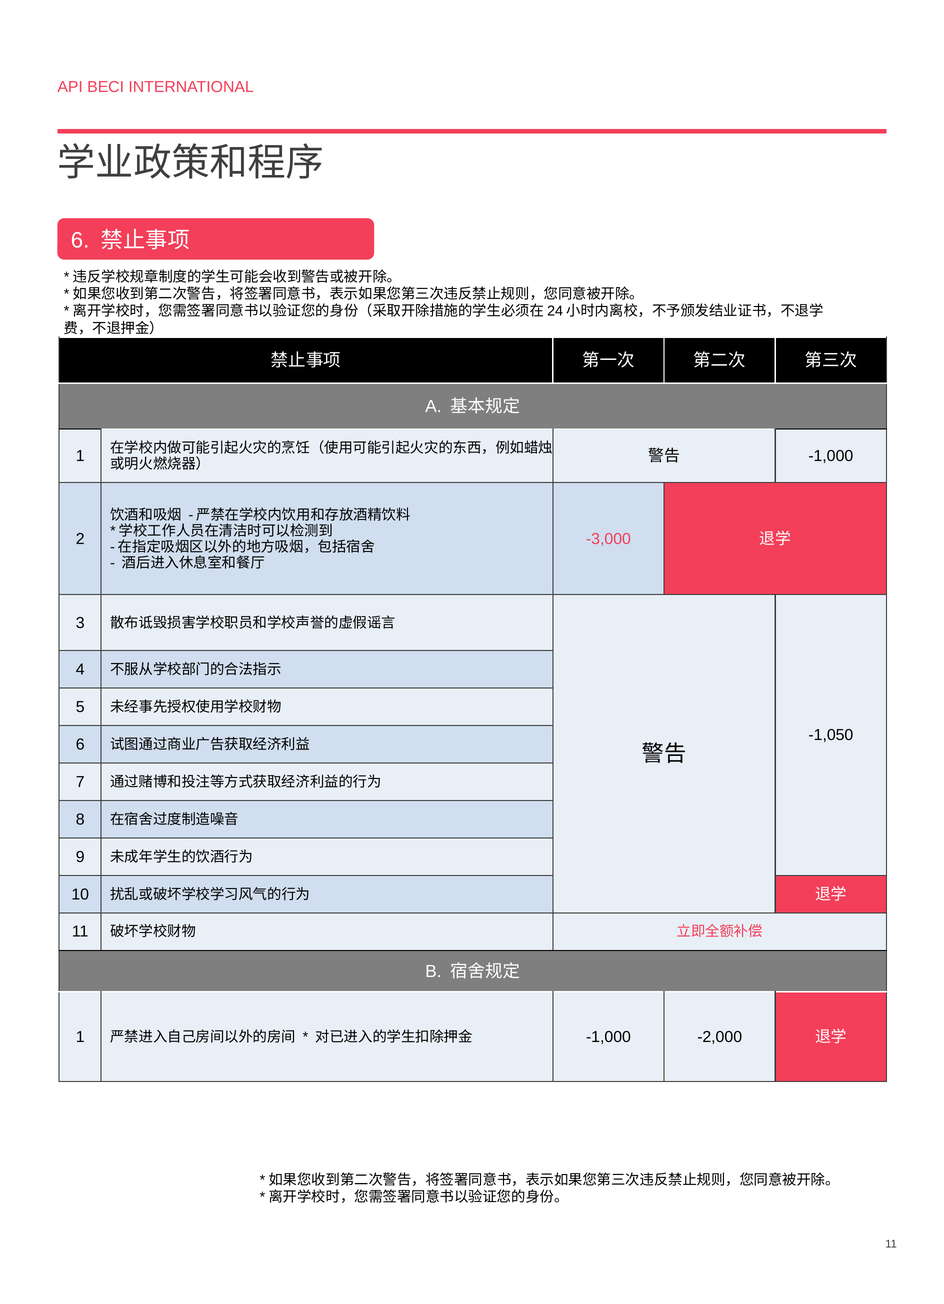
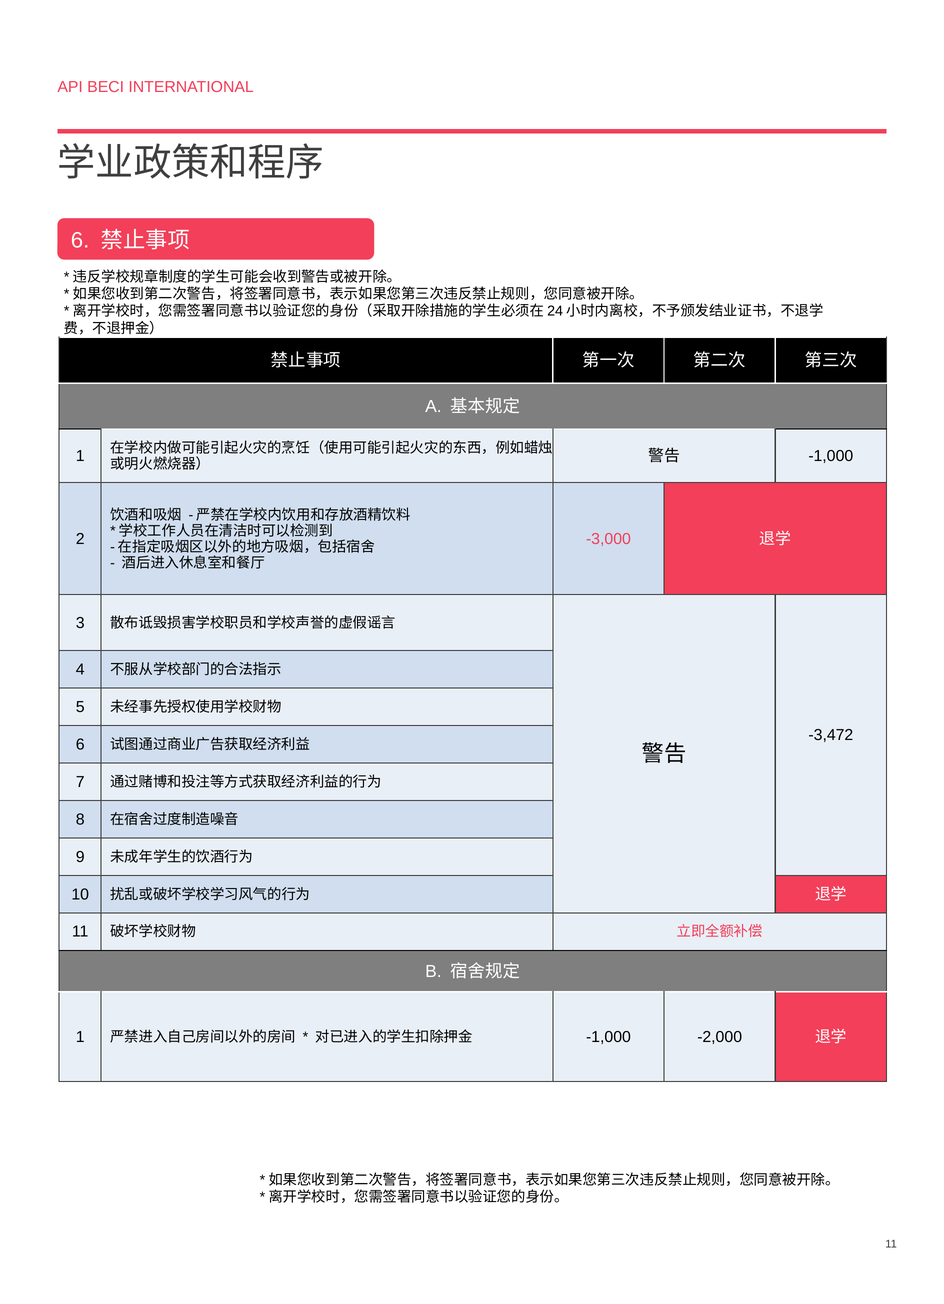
-1,050: -1,050 -> -3,472 (831, 735)
